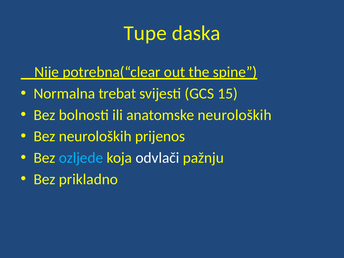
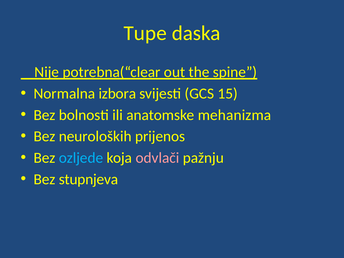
trebat: trebat -> izbora (117, 94)
anatomske neuroloških: neuroloških -> mehanizma (235, 115)
odvlači colour: white -> pink (157, 158)
prikladno: prikladno -> stupnjeva (89, 179)
